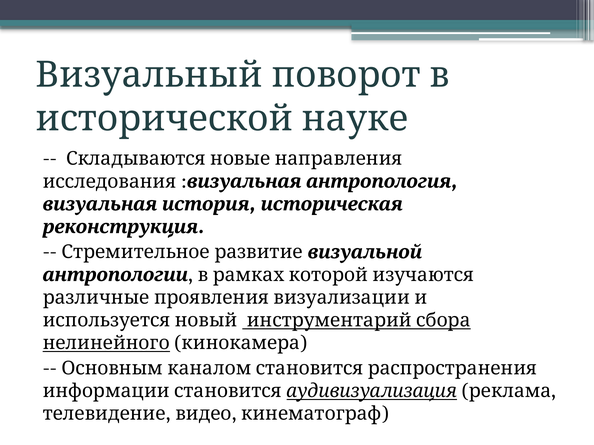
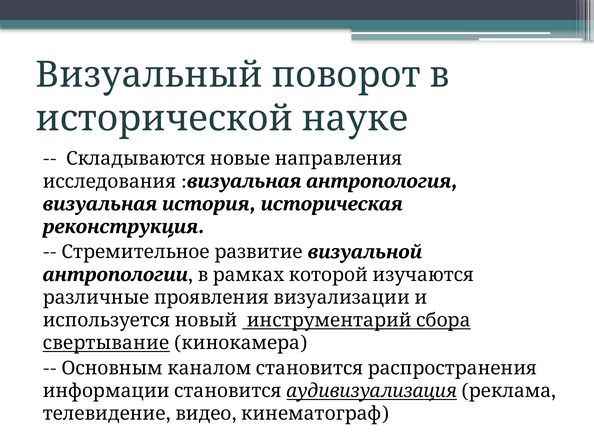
нелинейного: нелинейного -> свертывание (106, 343)
